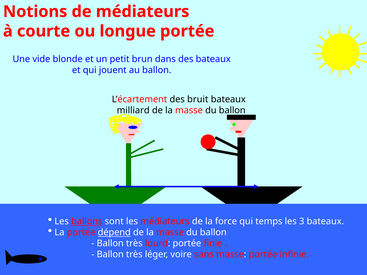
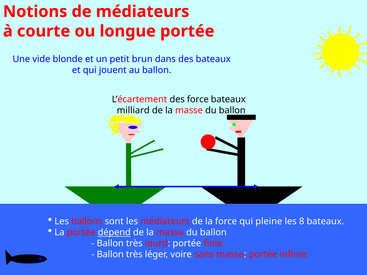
des bruit: bruit -> force (198, 99)
ballons underline: present -> none (87, 222)
temps: temps -> pleine (269, 222)
3: 3 -> 8 (302, 222)
